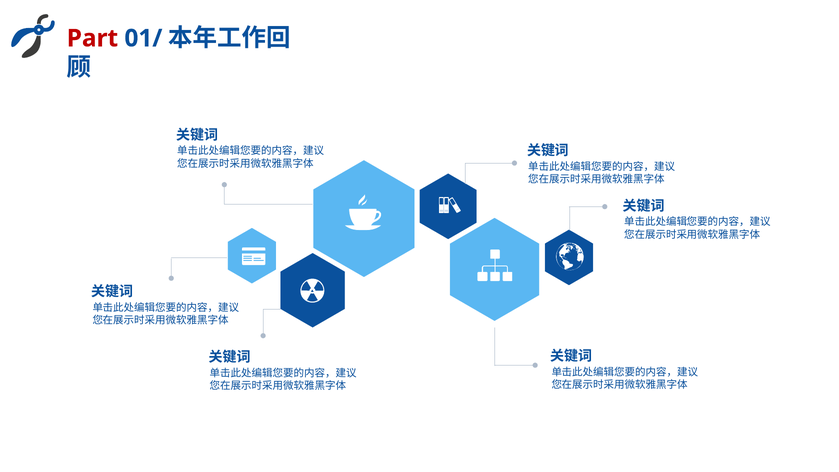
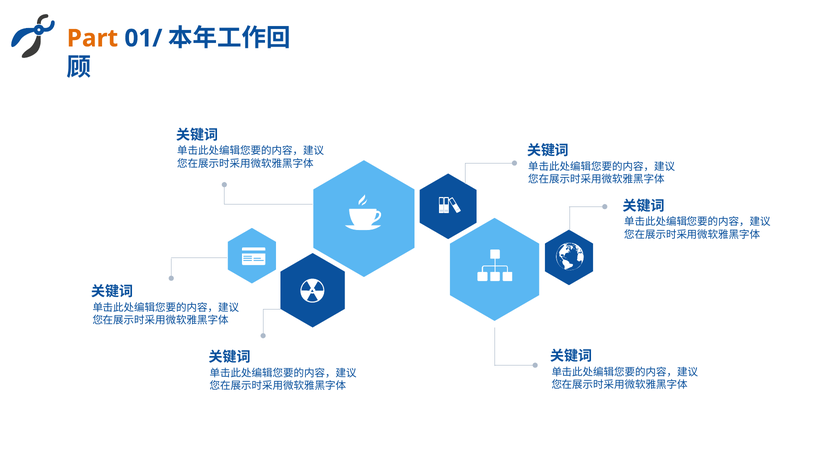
Part colour: red -> orange (92, 38)
